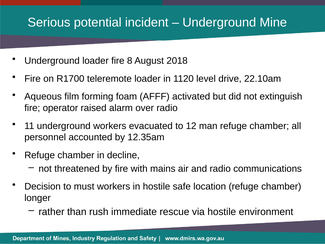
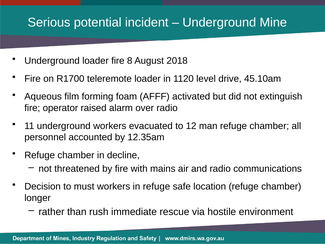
22.10am: 22.10am -> 45.10am (263, 79)
in hostile: hostile -> refuge (156, 186)
